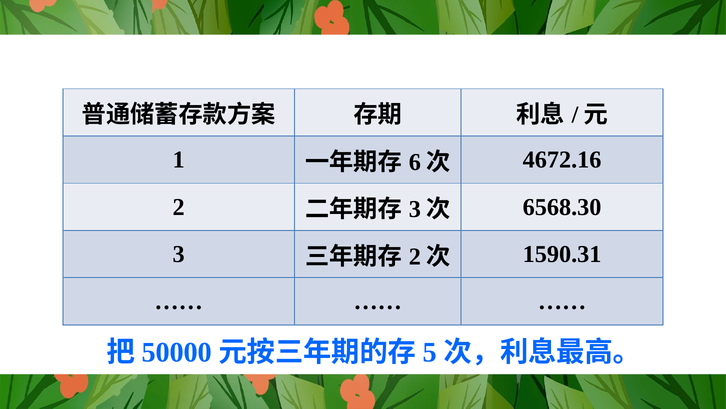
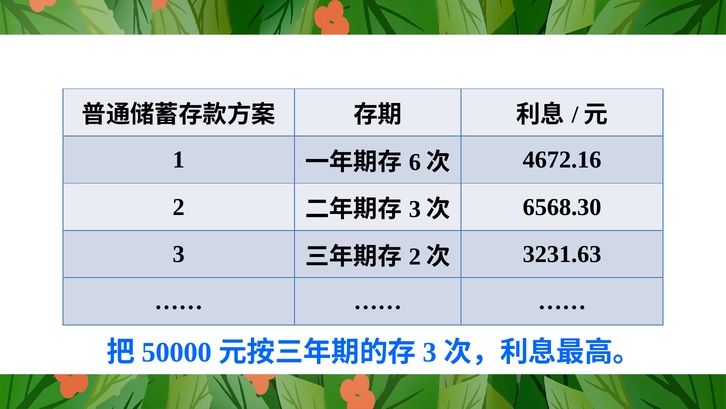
1590.31: 1590.31 -> 3231.63 (562, 254)
5: 5 -> 3 (430, 352)
